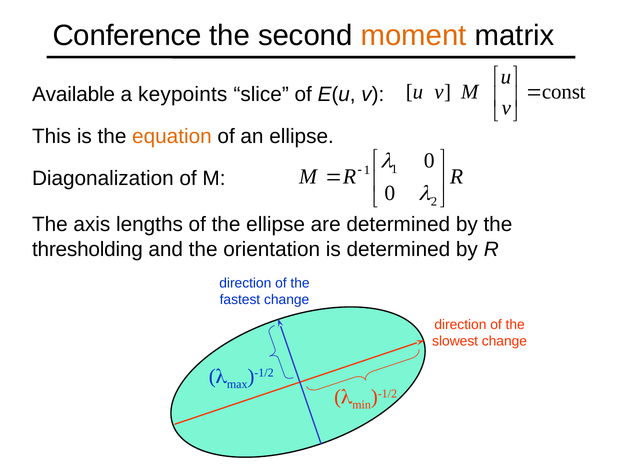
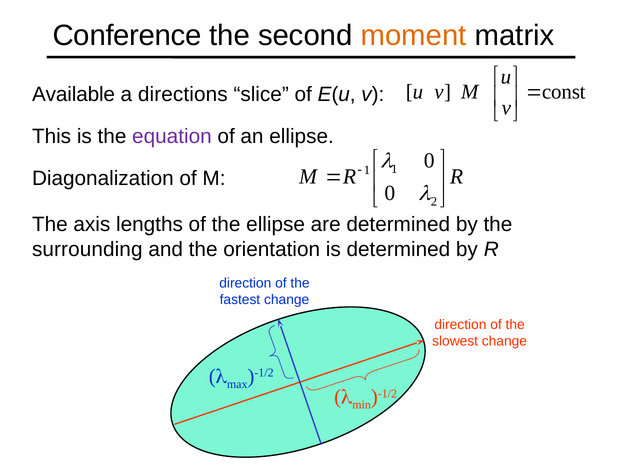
keypoints: keypoints -> directions (183, 94)
equation colour: orange -> purple (172, 136)
thresholding: thresholding -> surrounding (87, 249)
